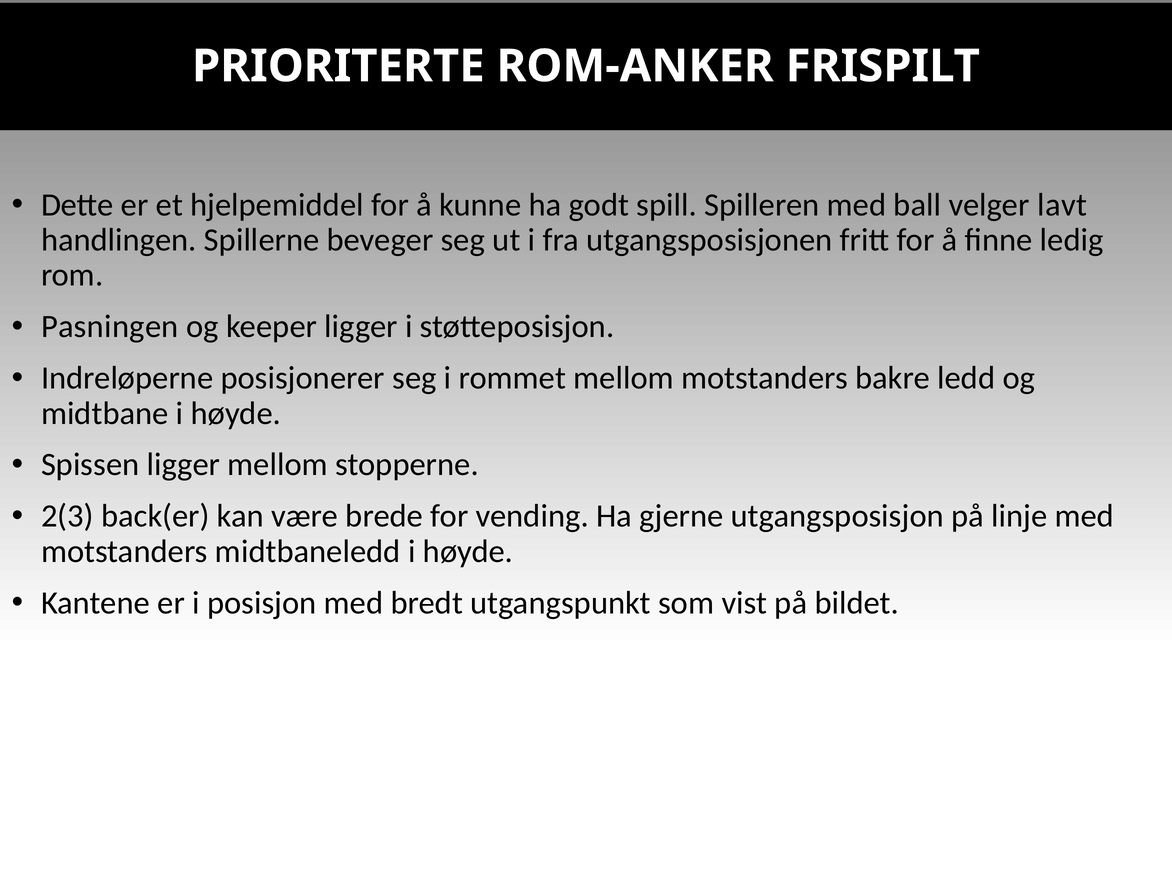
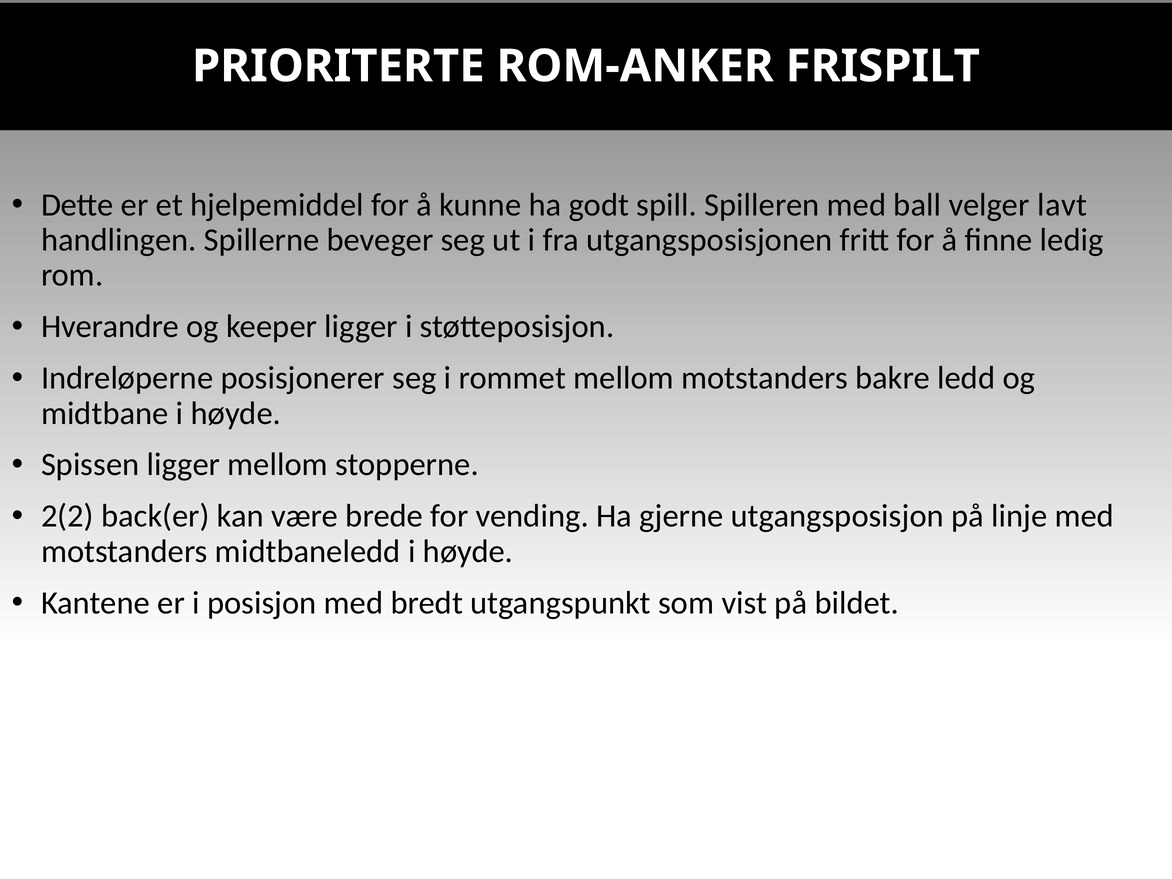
Pasningen: Pasningen -> Hverandre (110, 327)
2(3: 2(3 -> 2(2 (67, 516)
